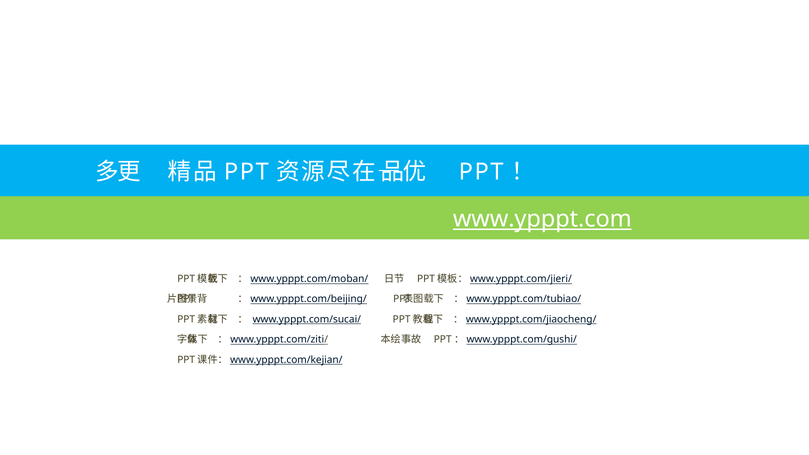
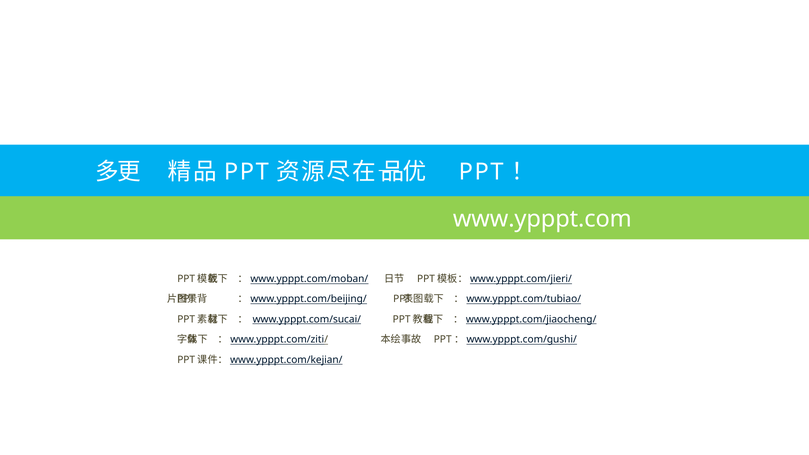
www.ypppt.com underline: present -> none (542, 219)
